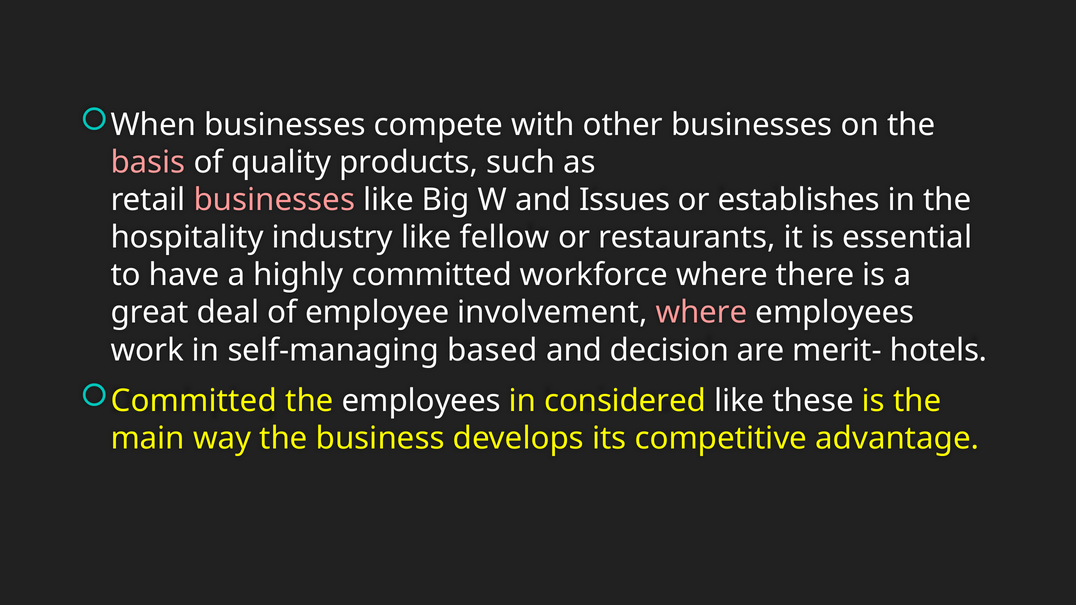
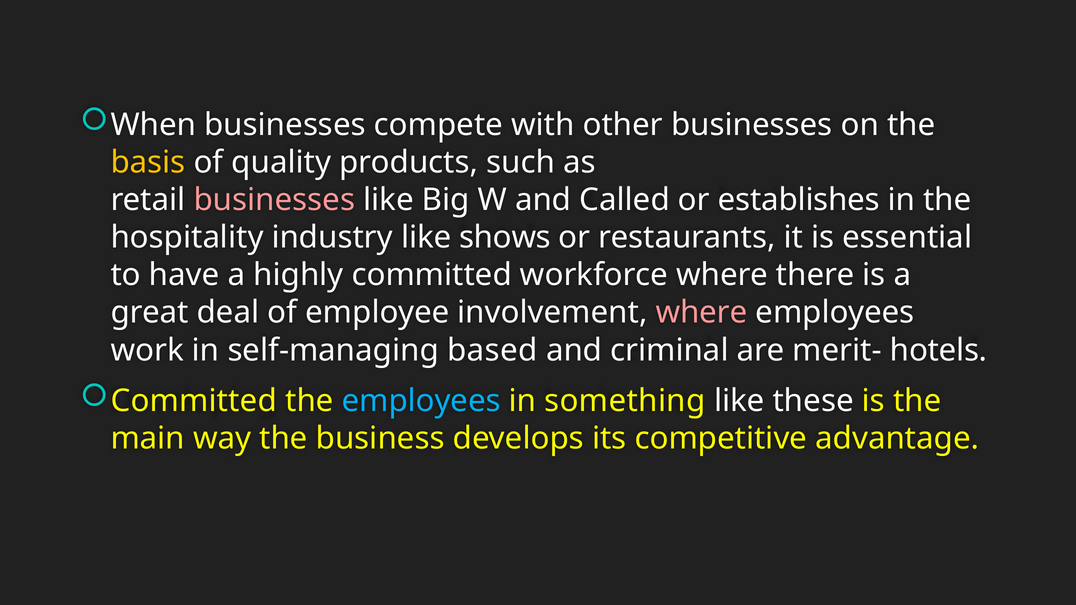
basis colour: pink -> yellow (148, 162)
Issues: Issues -> Called (625, 200)
fellow: fellow -> shows (505, 238)
decision: decision -> criminal (669, 350)
employees colour: white -> light blue (421, 401)
considered: considered -> something (625, 401)
